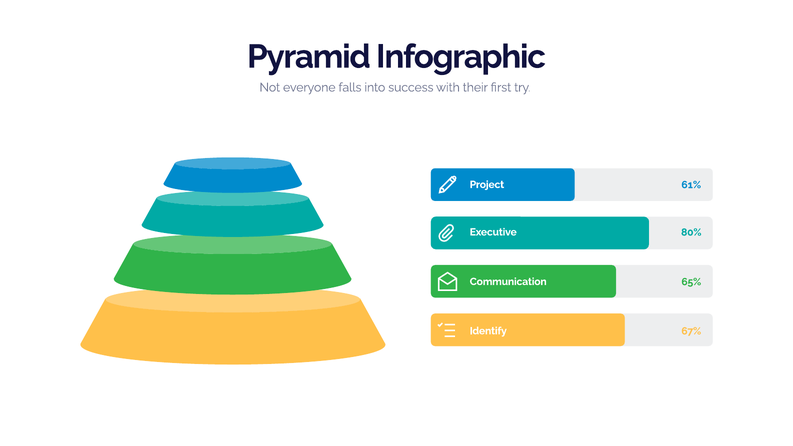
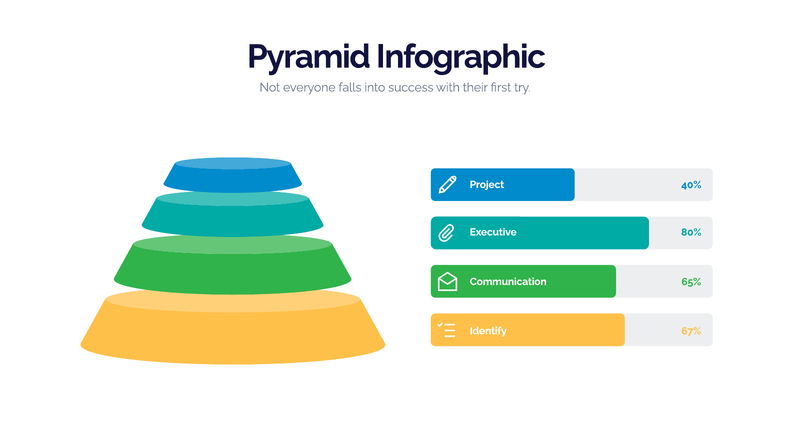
61%: 61% -> 40% (691, 185)
